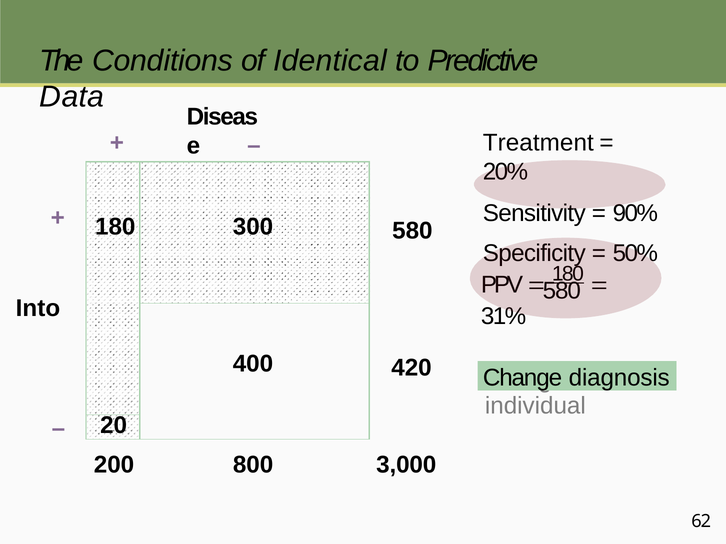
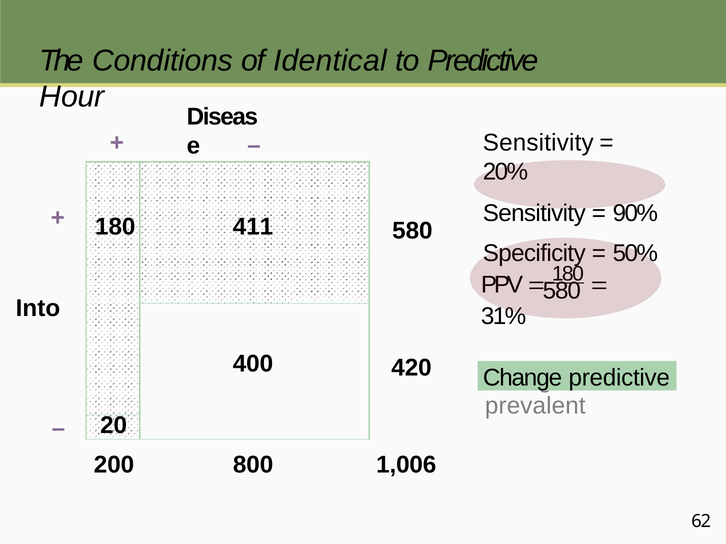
Data: Data -> Hour (72, 97)
Treatment: Treatment -> Sensitivity (538, 143)
300: 300 -> 411 (253, 227)
diagnosis: diagnosis -> predictive (619, 378)
individual: individual -> prevalent (535, 406)
3,000: 3,000 -> 1,006 (406, 465)
